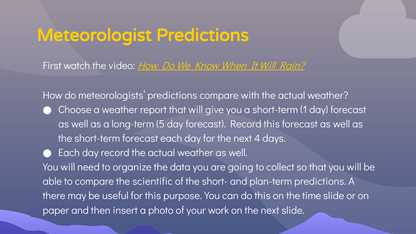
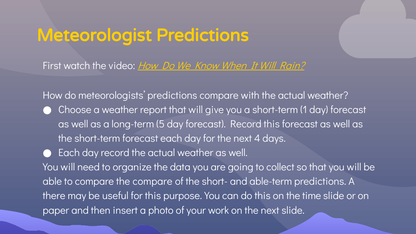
the scientific: scientific -> compare (153, 182)
plan-term: plan-term -> able-term (271, 182)
